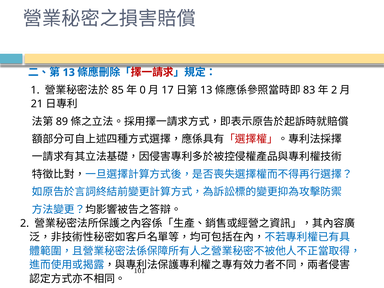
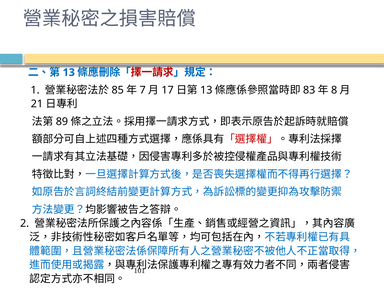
0: 0 -> 7 (143, 90)
2: 2 -> 8 (334, 90)
